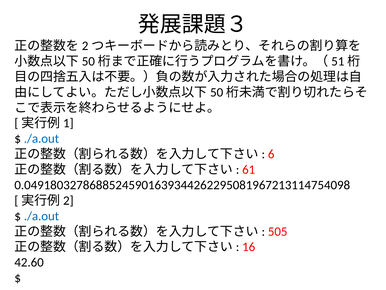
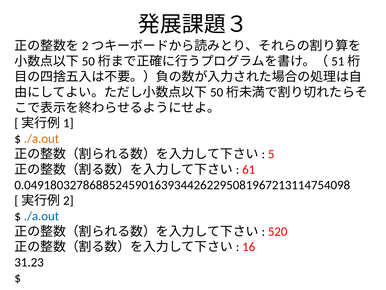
./a.out colour: blue -> orange (41, 138)
6: 6 -> 5 (271, 154)
505: 505 -> 520 (278, 231)
42.60: 42.60 -> 31.23 (29, 262)
